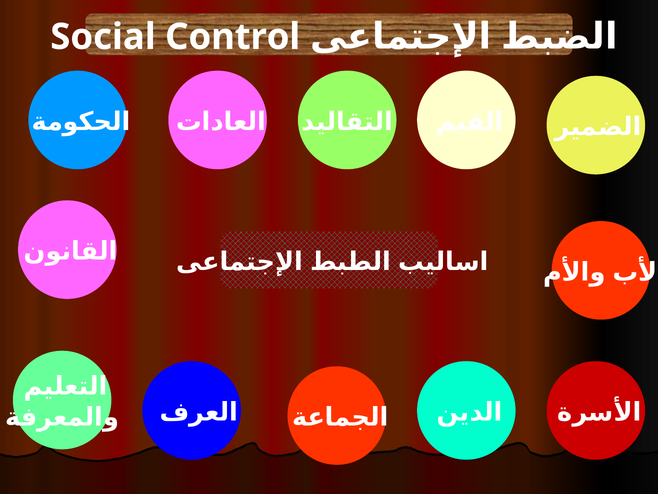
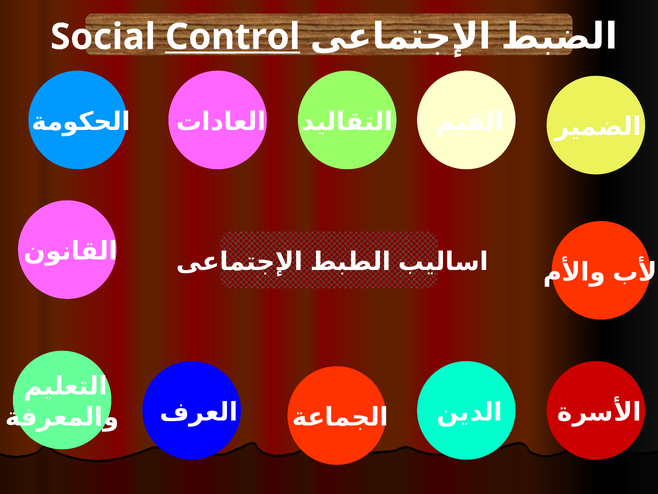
Control underline: none -> present (233, 37)
